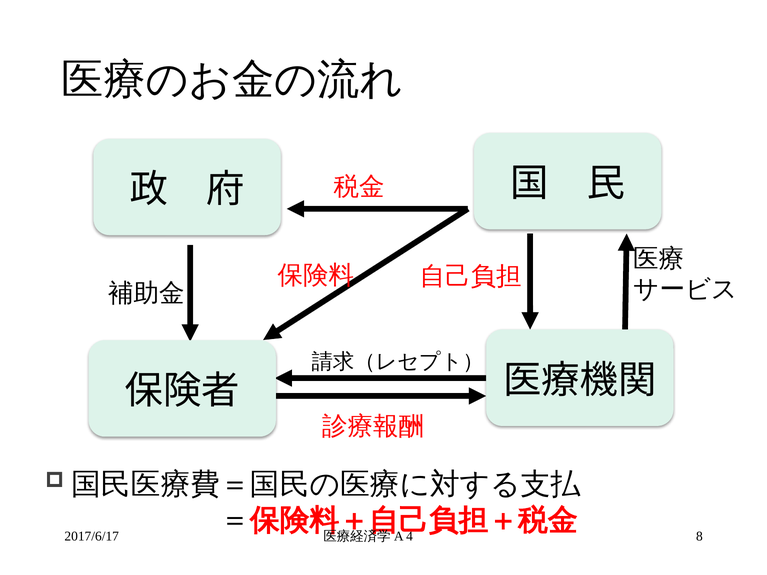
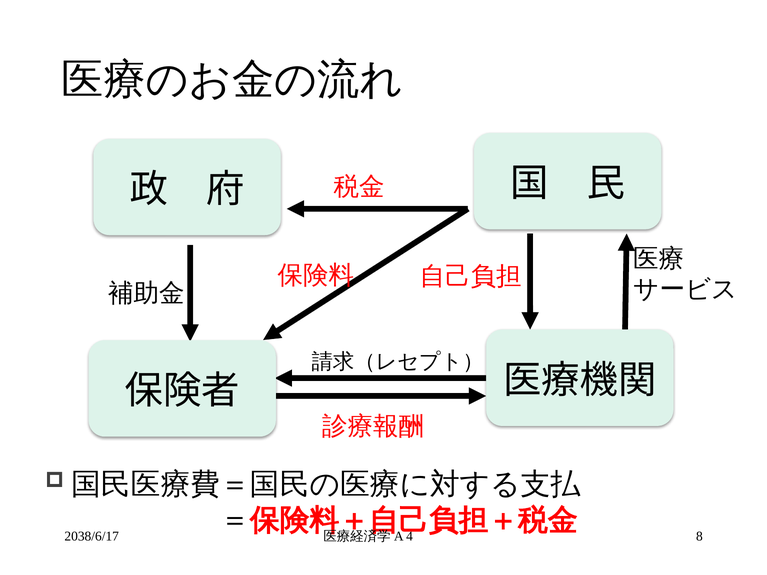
2017/6/17: 2017/6/17 -> 2038/6/17 (92, 537)
